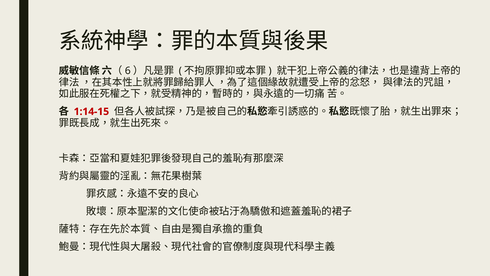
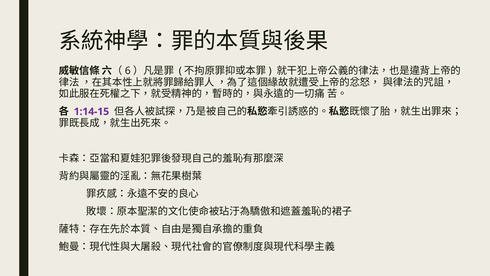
1:14-15 colour: red -> purple (91, 111)
